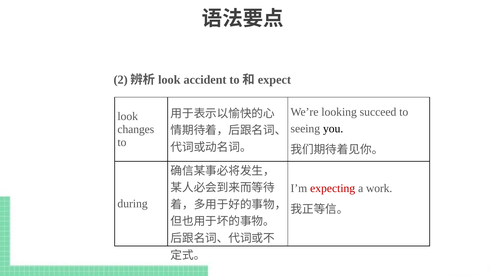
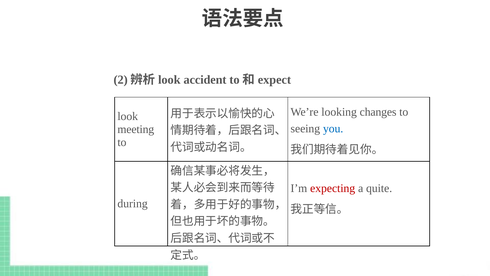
succeed: succeed -> changes (378, 112)
you colour: black -> blue (333, 128)
changes: changes -> meeting (136, 129)
work: work -> quite (379, 188)
